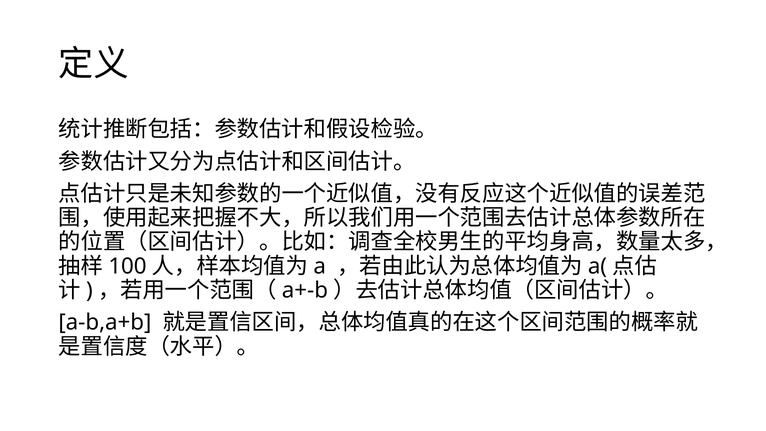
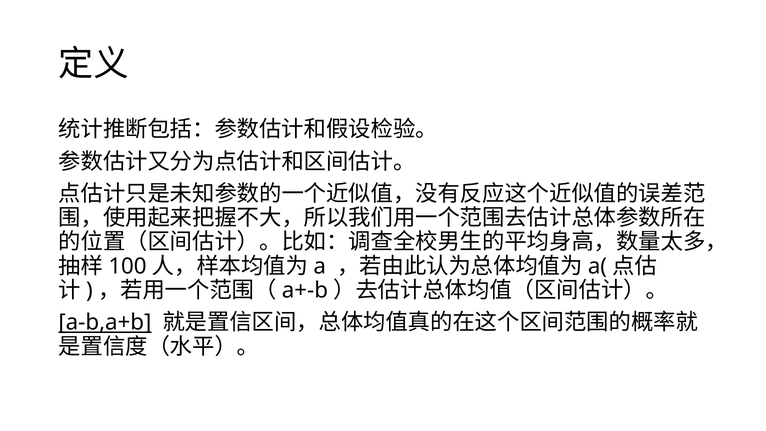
a-b,a+b underline: none -> present (105, 322)
